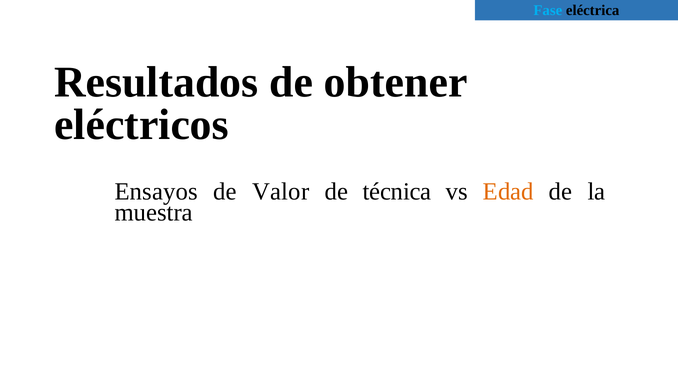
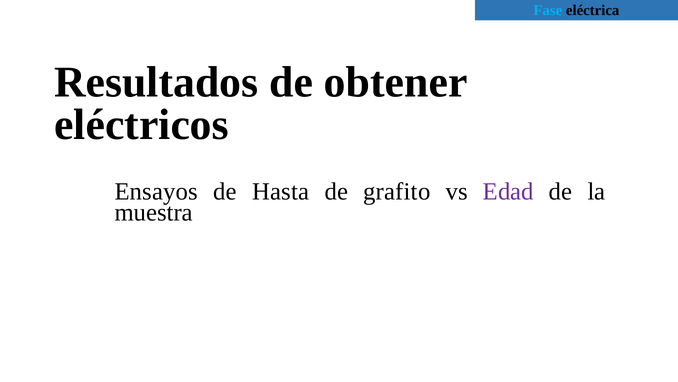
Valor: Valor -> Hasta (281, 191)
técnica: técnica -> grafito (397, 191)
Edad colour: orange -> purple (508, 191)
